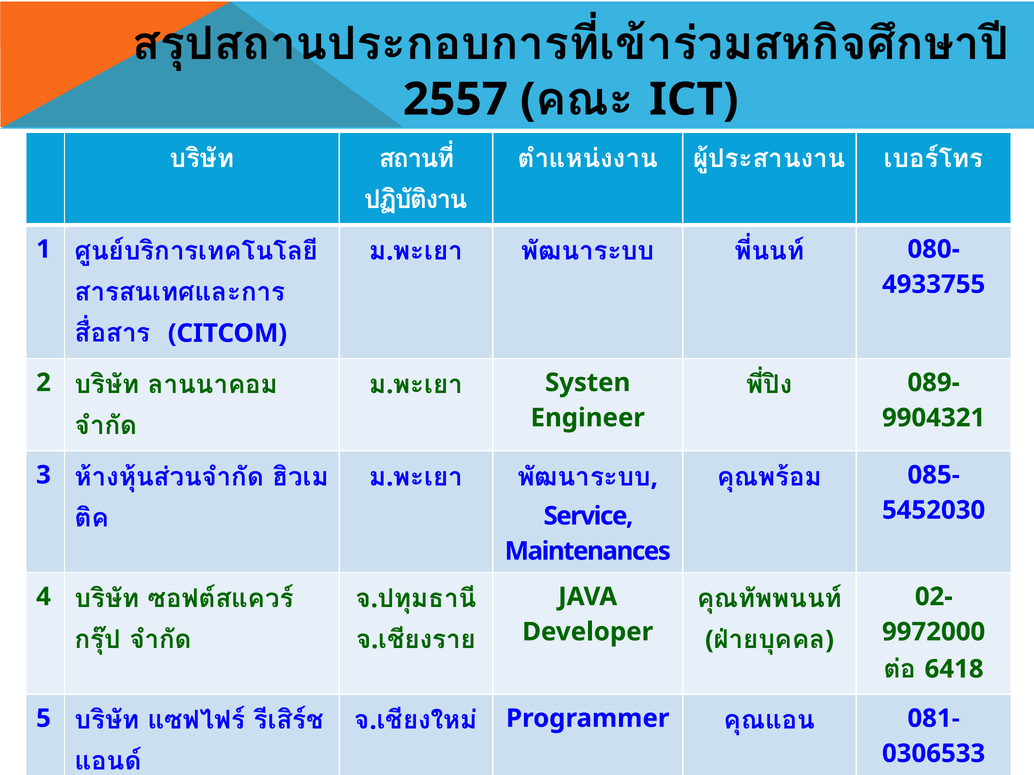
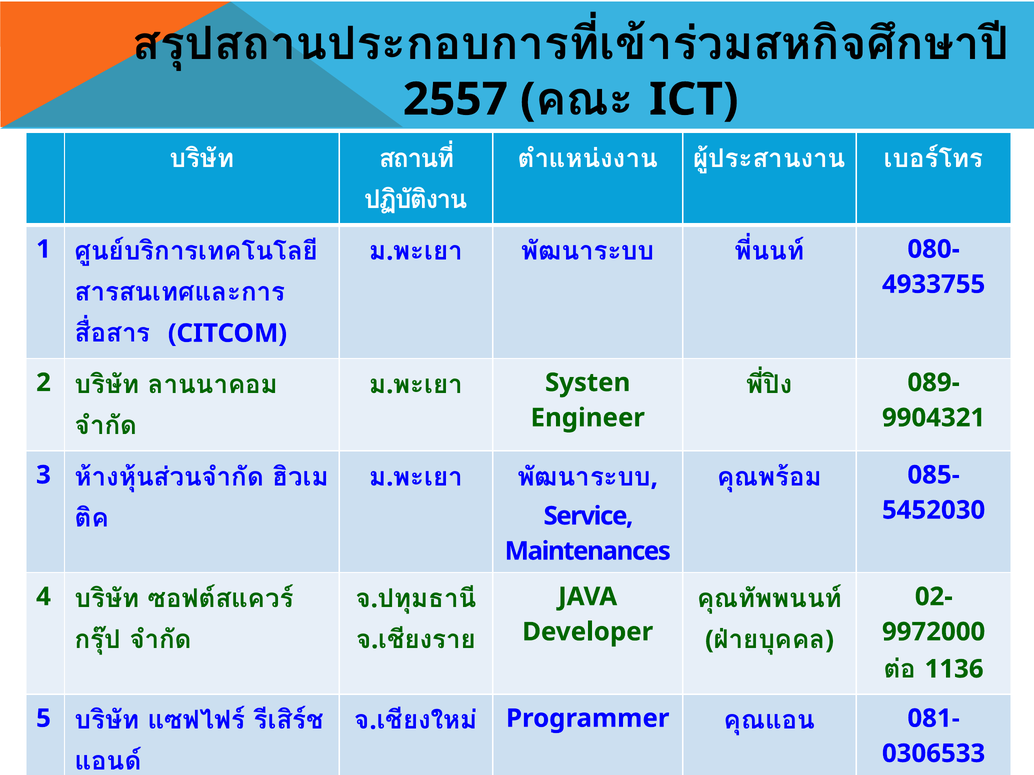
6418: 6418 -> 1136 (954, 669)
